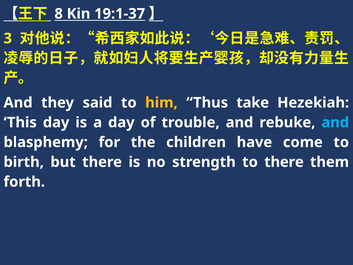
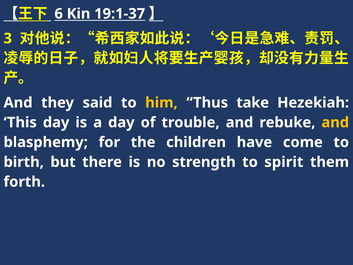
8: 8 -> 6 (59, 14)
and colour: light blue -> yellow (335, 122)
to there: there -> spirit (284, 162)
